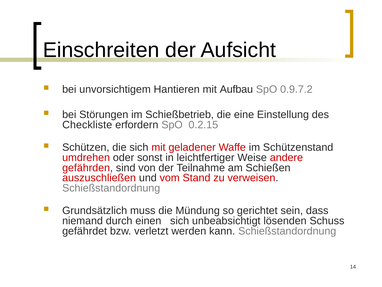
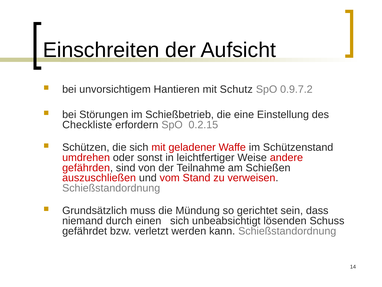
Aufbau: Aufbau -> Schutz (236, 89)
